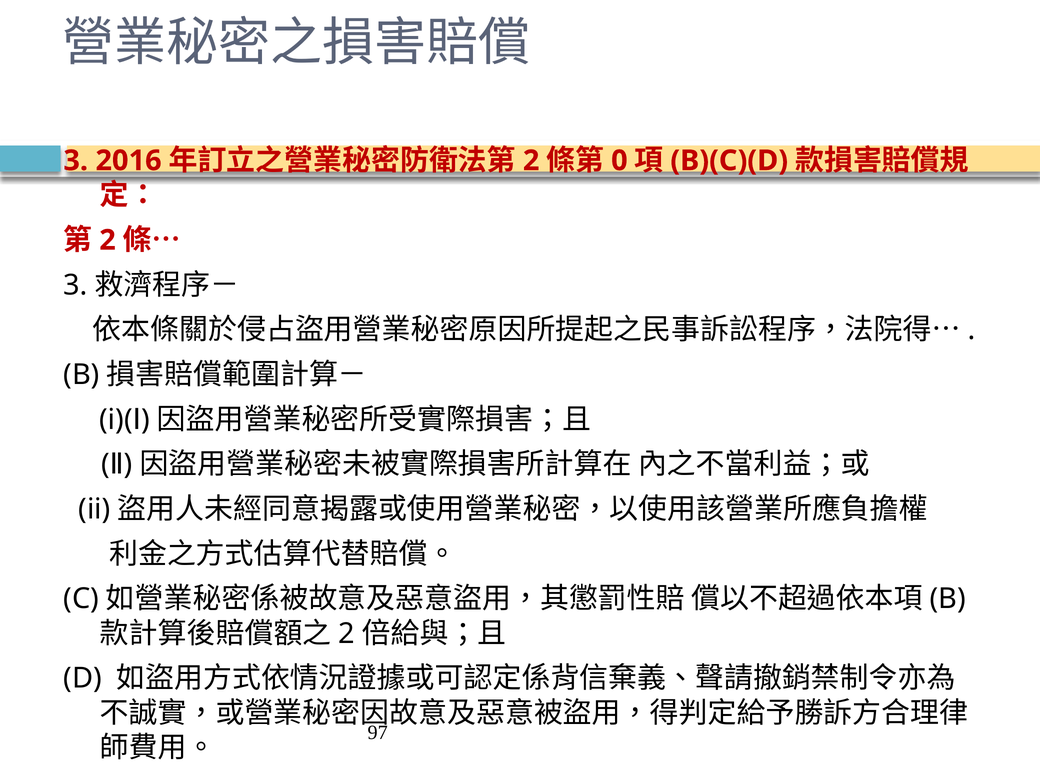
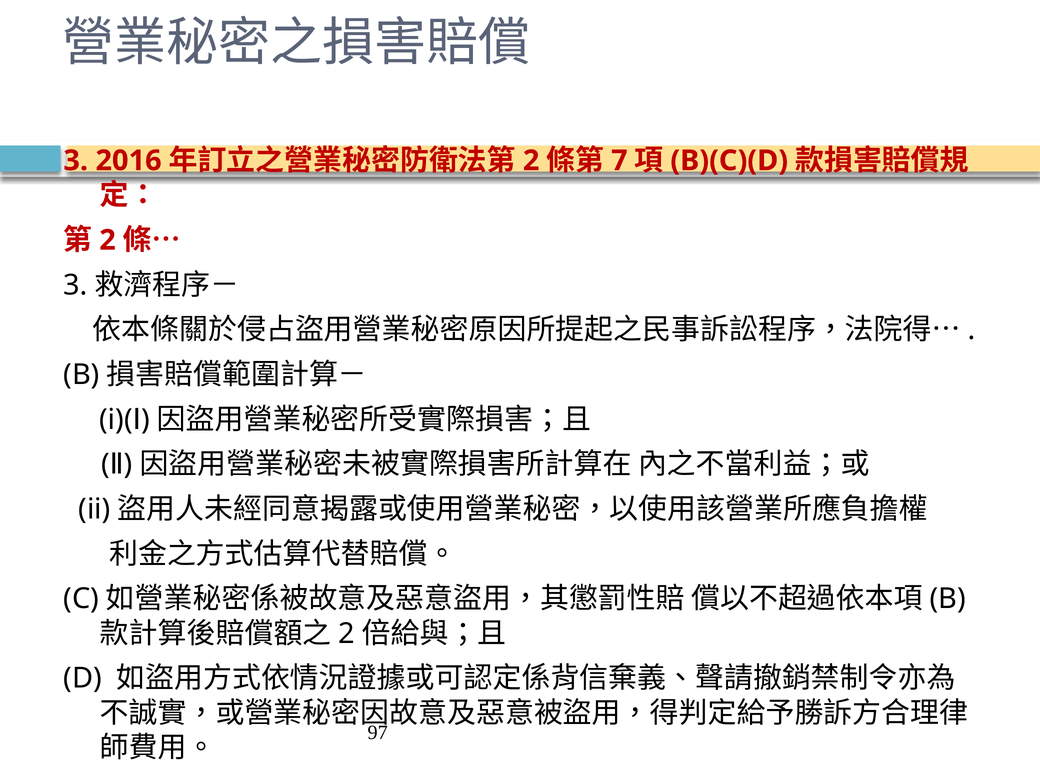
0: 0 -> 7 (619, 161)
